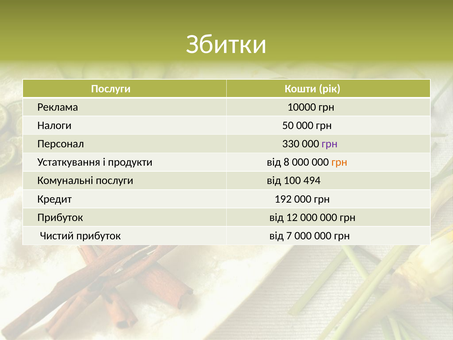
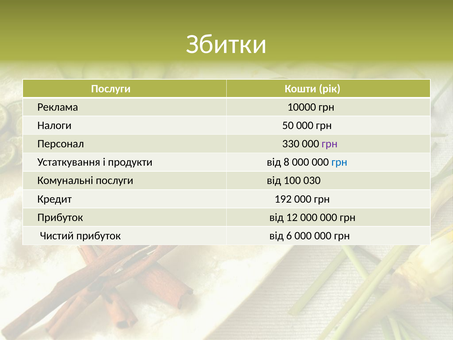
грн colour: orange -> blue (339, 162)
494: 494 -> 030 (312, 180)
7: 7 -> 6 (289, 236)
